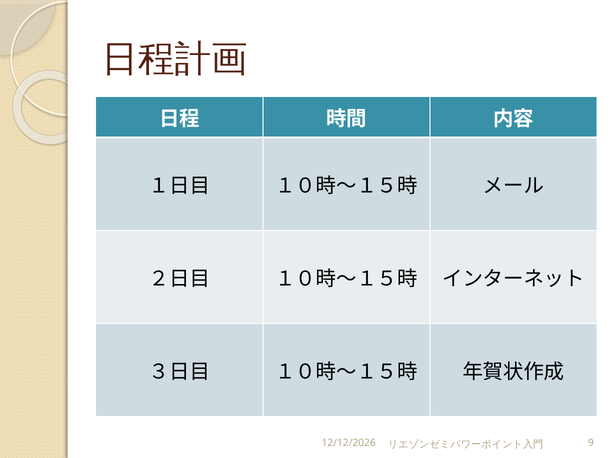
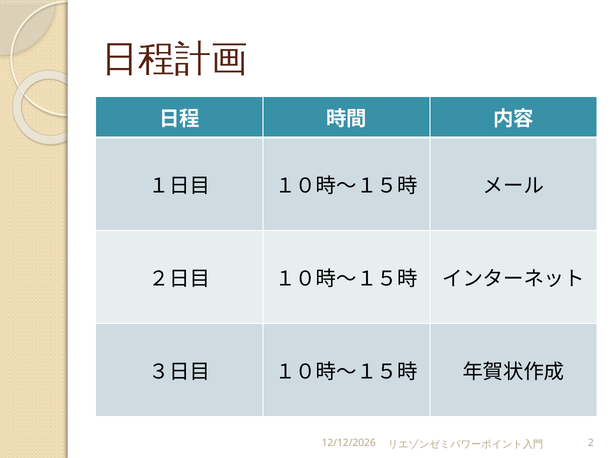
9: 9 -> 2 (591, 443)
